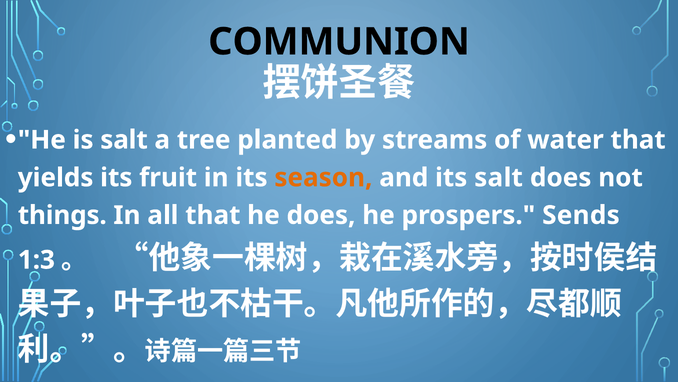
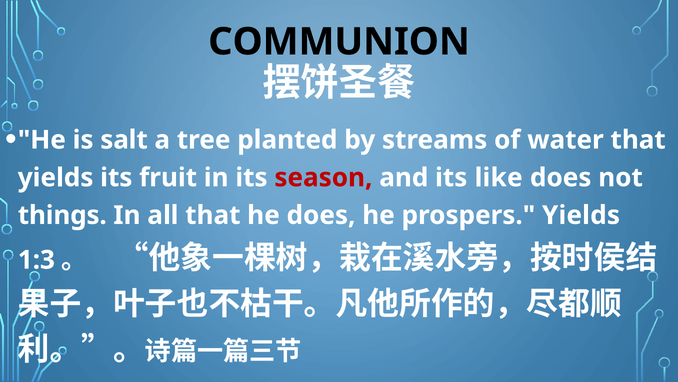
season colour: orange -> red (323, 177)
its salt: salt -> like (499, 177)
prospers Sends: Sends -> Yields (581, 215)
